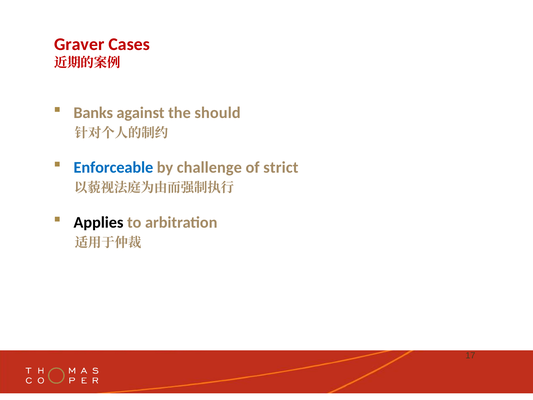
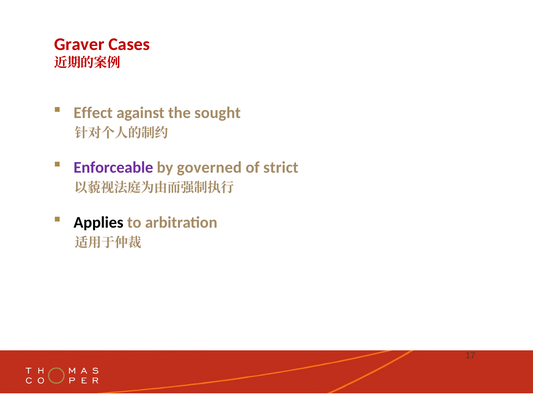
Banks: Banks -> Effect (93, 113)
should: should -> sought (218, 113)
Enforceable colour: blue -> purple (113, 167)
challenge: challenge -> governed (209, 167)
